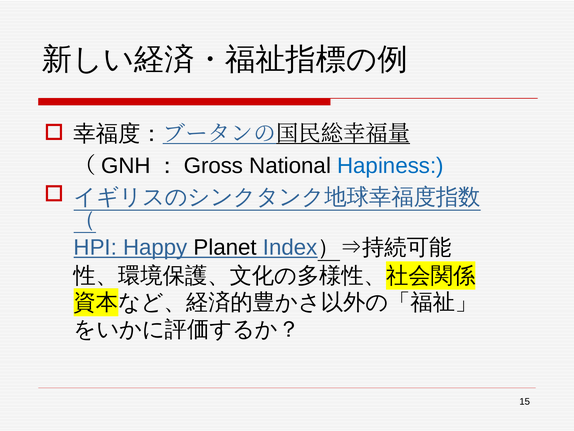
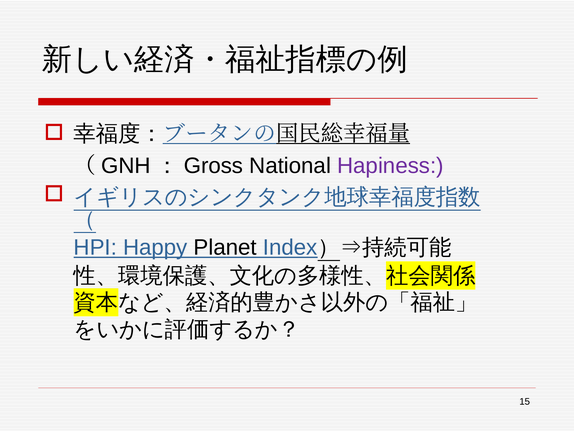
Hapiness colour: blue -> purple (390, 166)
